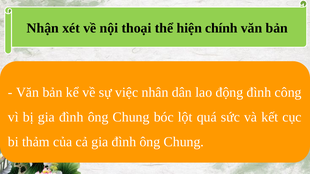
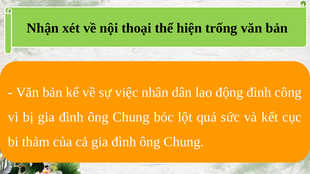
chính: chính -> trống (221, 28)
